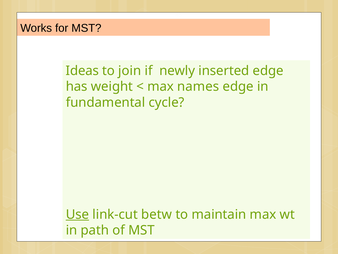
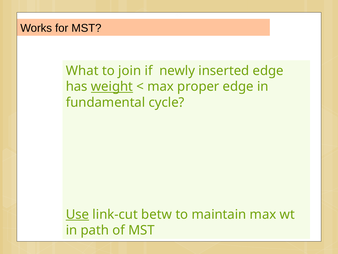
Ideas: Ideas -> What (82, 71)
weight underline: none -> present (112, 86)
names: names -> proper (198, 86)
